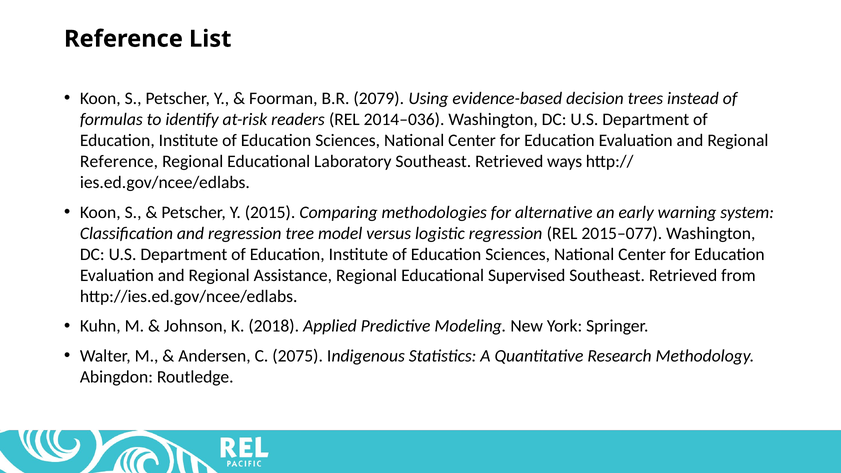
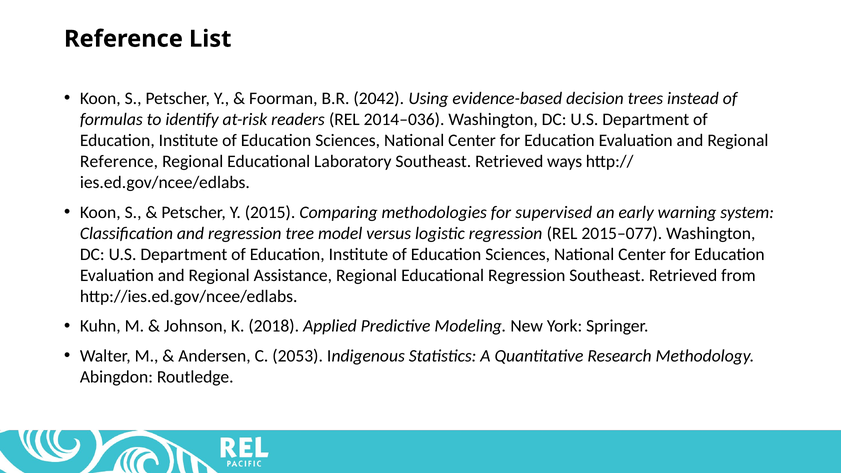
2079: 2079 -> 2042 (379, 98)
alternative: alternative -> supervised (554, 212)
Educational Supervised: Supervised -> Regression (527, 275)
2075: 2075 -> 2053 (298, 356)
